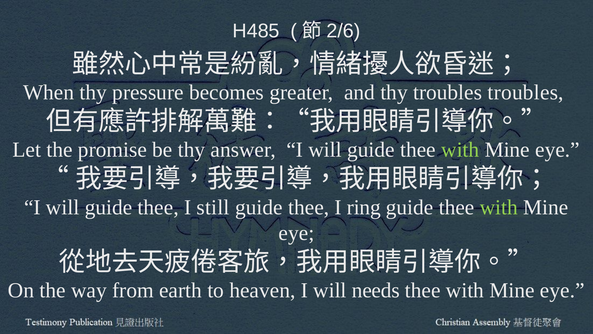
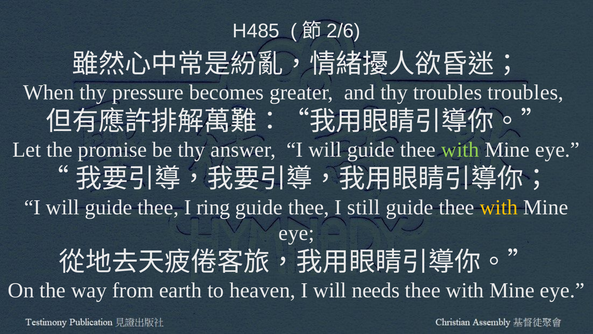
still: still -> ring (213, 207)
ring: ring -> still (364, 207)
with colour: light green -> yellow (499, 207)
